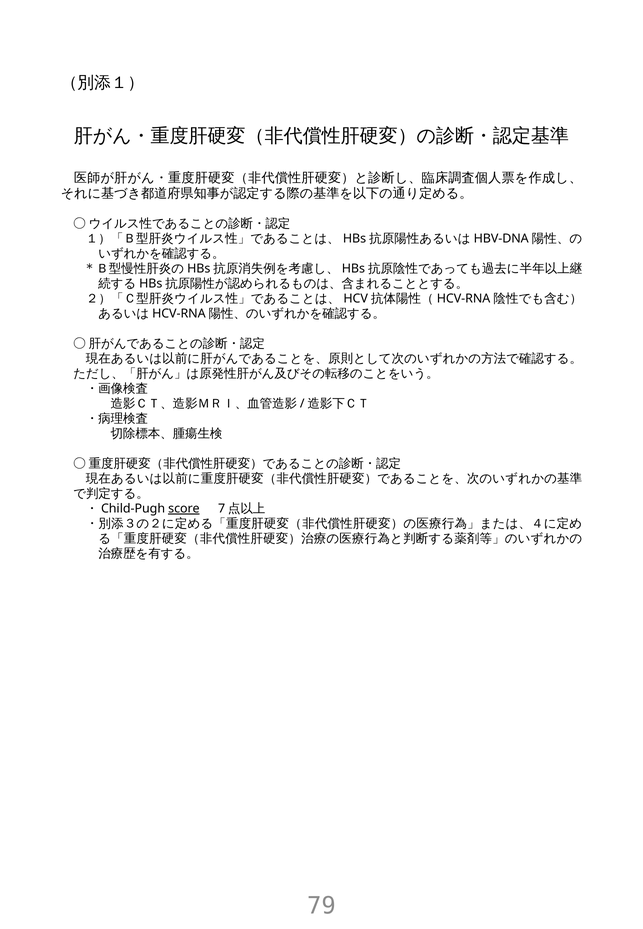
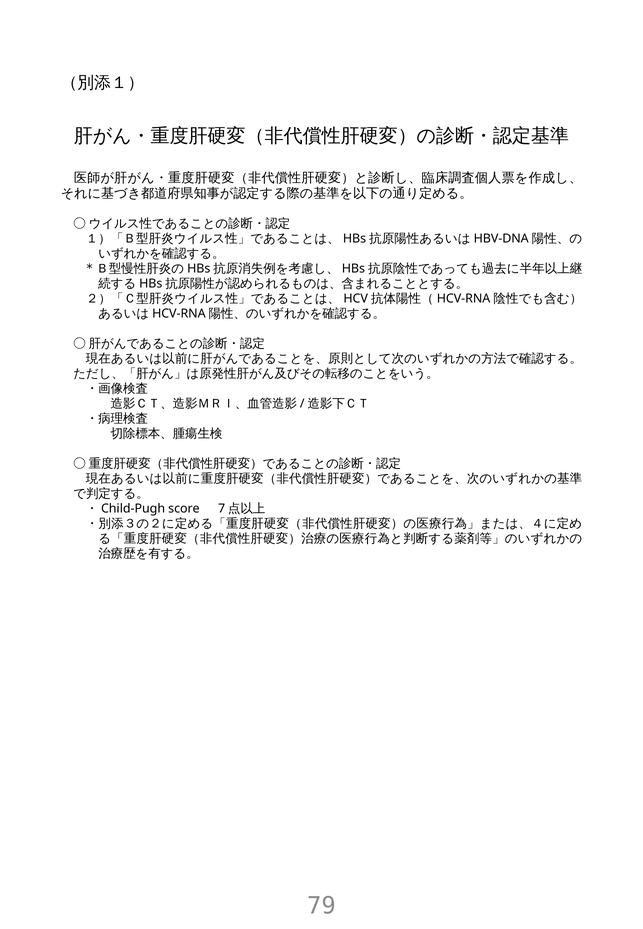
score underline: present -> none (184, 509)
